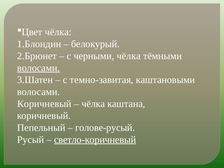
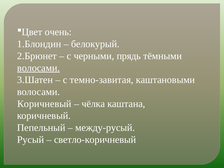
Цвет чёлка: чёлка -> очень (58, 32)
черными чёлка: чёлка -> прядь (129, 56)
голове-русый: голове-русый -> между-русый (105, 128)
светло-коричневый underline: present -> none (95, 140)
